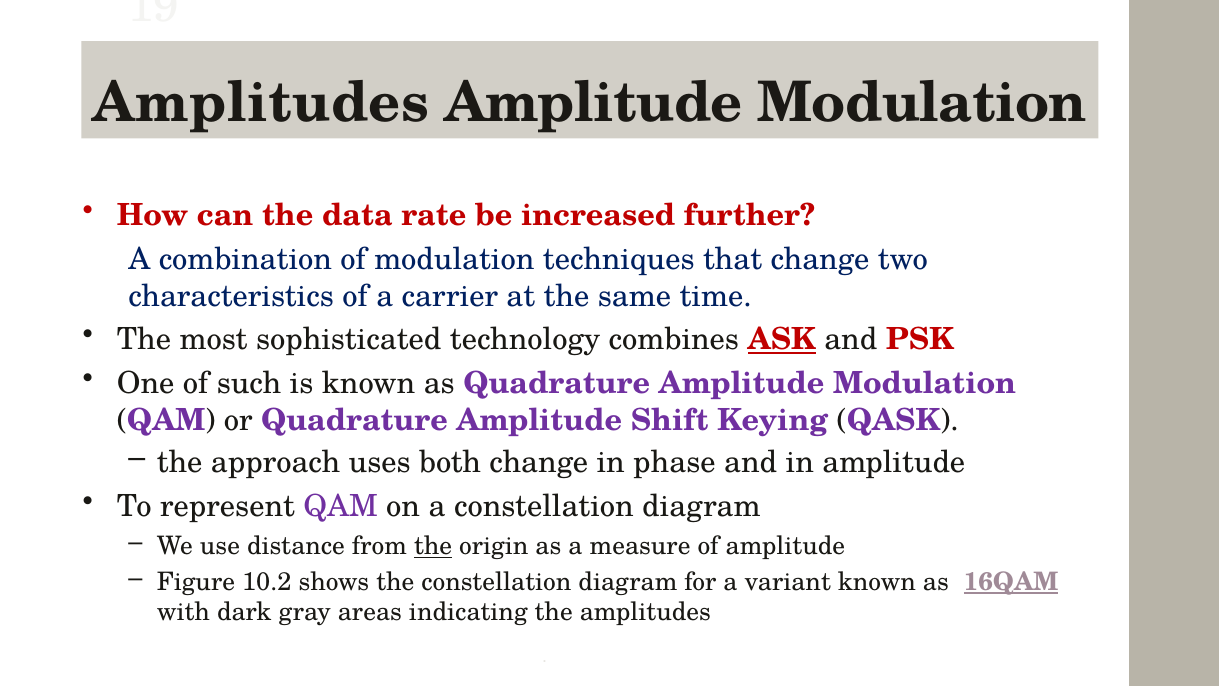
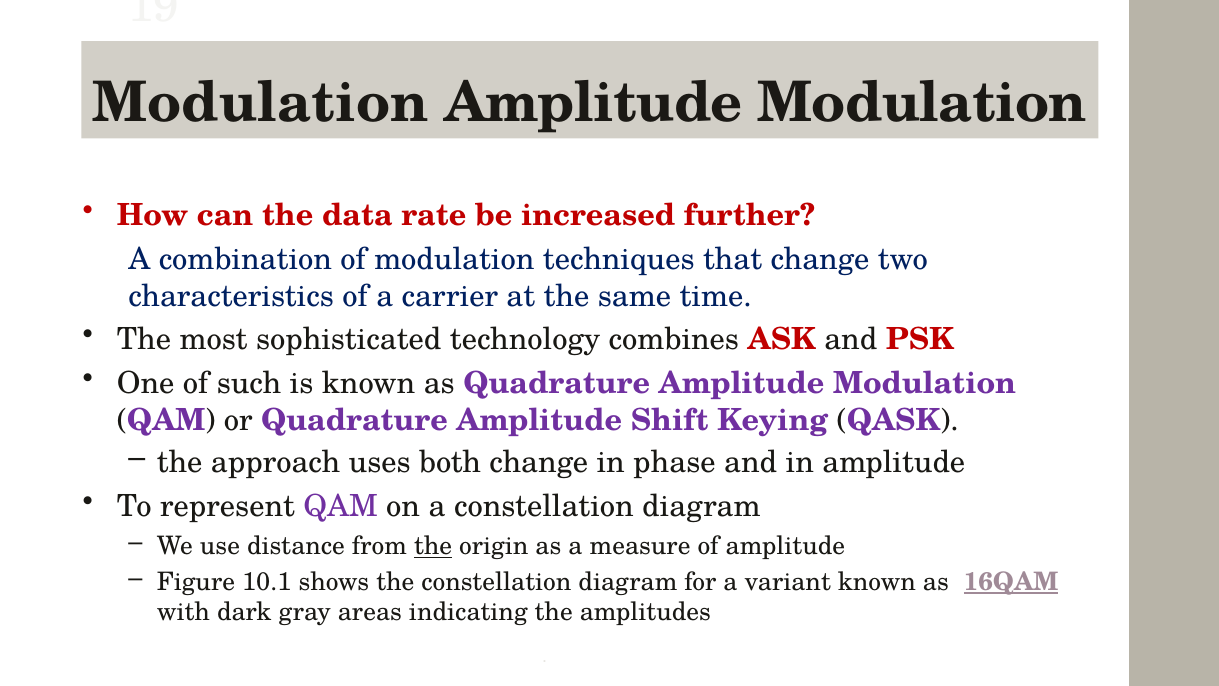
Amplitudes: Amplitudes -> Modulation (261, 103)
ASK underline: present -> none (782, 340)
10.2: 10.2 -> 10.1 (267, 582)
